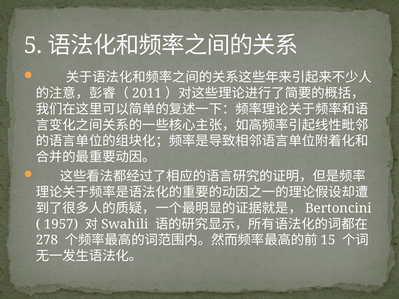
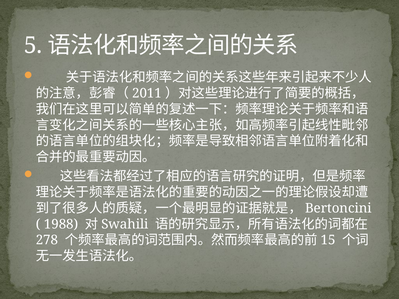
1957: 1957 -> 1988 (61, 224)
